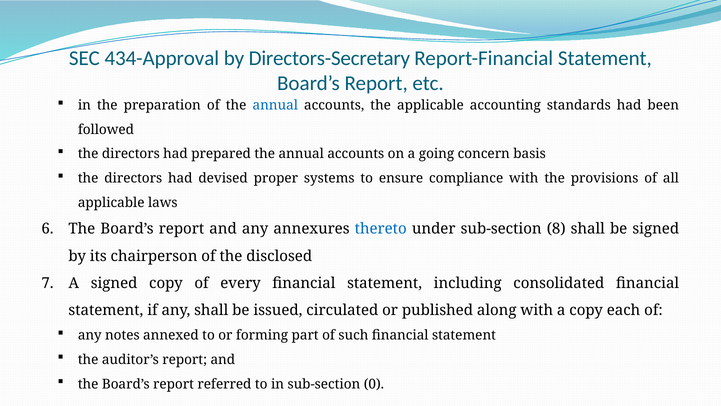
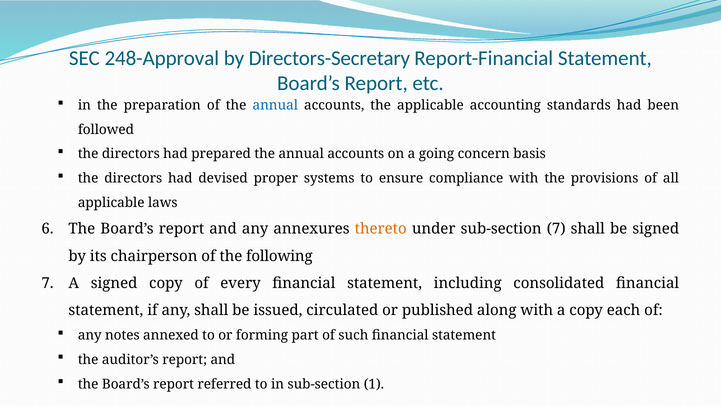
434-Approval: 434-Approval -> 248-Approval (162, 58)
thereto colour: blue -> orange (381, 229)
sub-section 8: 8 -> 7 (556, 229)
disclosed: disclosed -> following (279, 256)
0: 0 -> 1 (374, 384)
